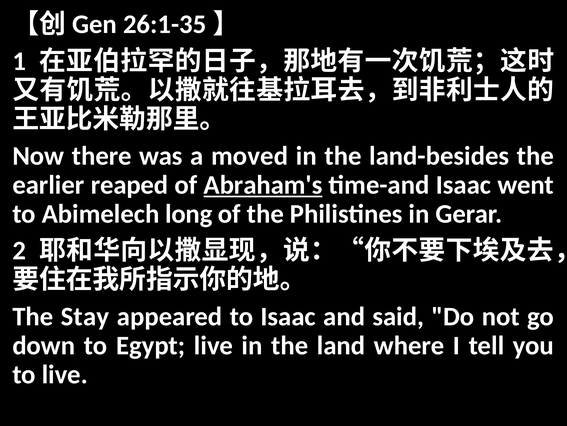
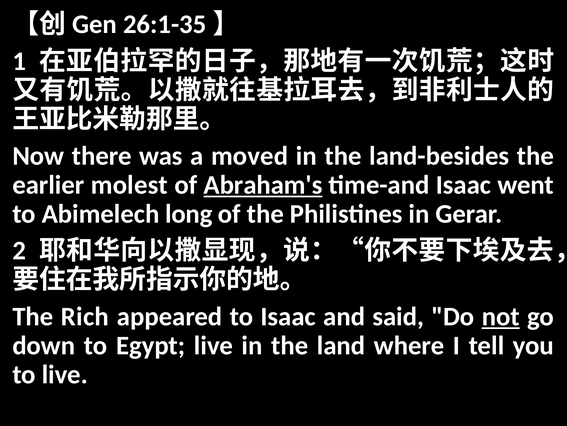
reaped: reaped -> molest (129, 185)
Stay: Stay -> Rich (85, 316)
not underline: none -> present (501, 316)
